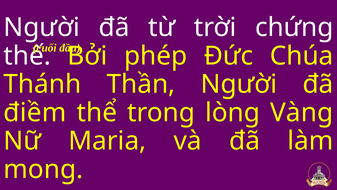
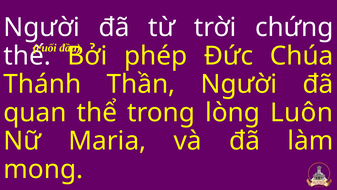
điềm: điềm -> quan (35, 112)
Vàng: Vàng -> Luôn (302, 112)
